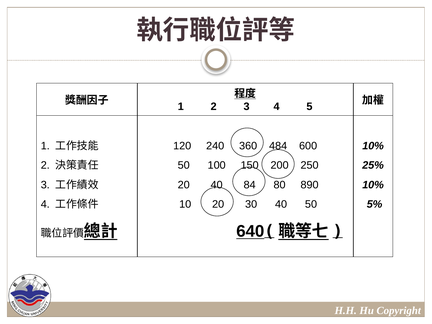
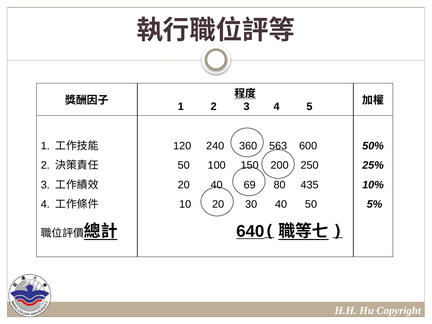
484: 484 -> 563 (278, 146)
10%: 10% -> 50% (373, 146)
84: 84 -> 69 (250, 185)
890: 890 -> 435 (310, 185)
